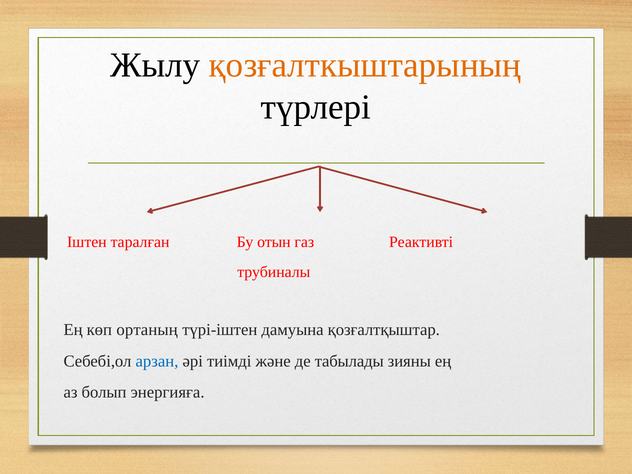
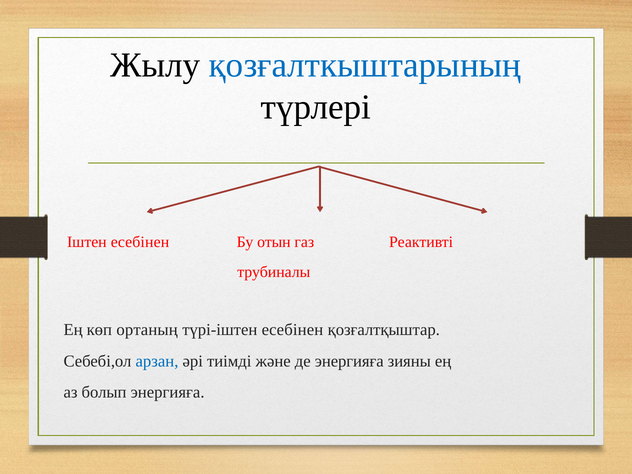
қозғалткыштарының colour: orange -> blue (365, 65)
Іштен таралған: таралған -> есебінен (140, 242)
түрі-іштен дамуына: дамуына -> есебінен (292, 330)
де табылады: табылады -> энергияға (349, 361)
